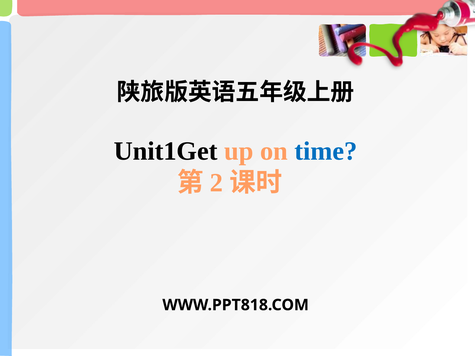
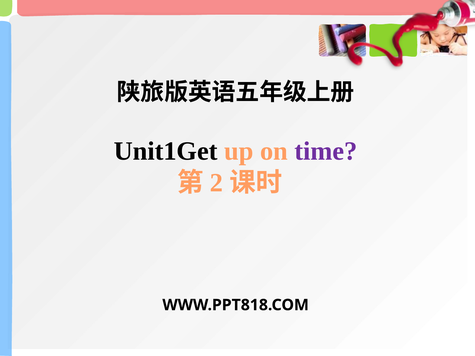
time colour: blue -> purple (326, 151)
